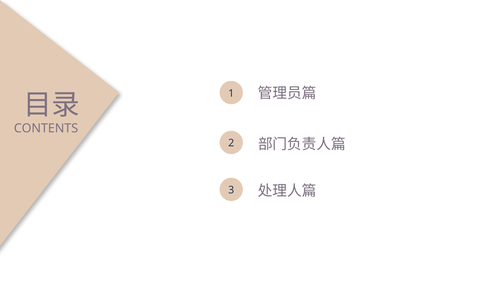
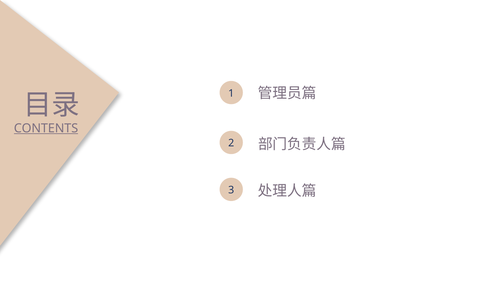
CONTENTS underline: none -> present (46, 128)
